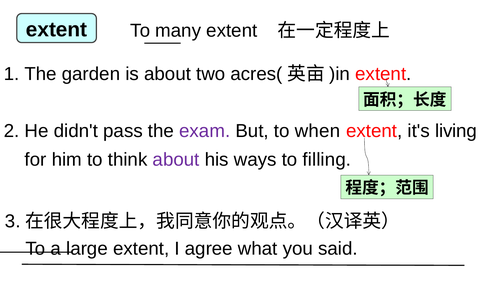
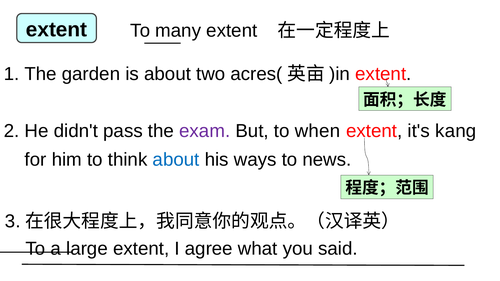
living: living -> kang (456, 131)
about colour: purple -> blue (176, 160)
filling: filling -> news (327, 160)
